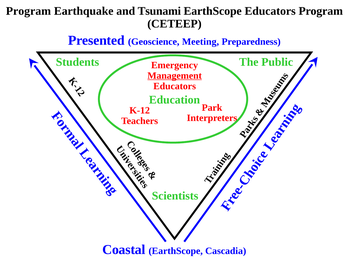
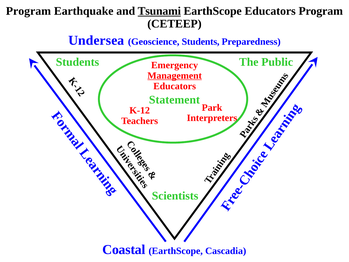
Tsunami underline: none -> present (159, 11)
Presented: Presented -> Undersea (96, 40)
Geoscience Meeting: Meeting -> Students (201, 42)
Education: Education -> Statement (174, 100)
